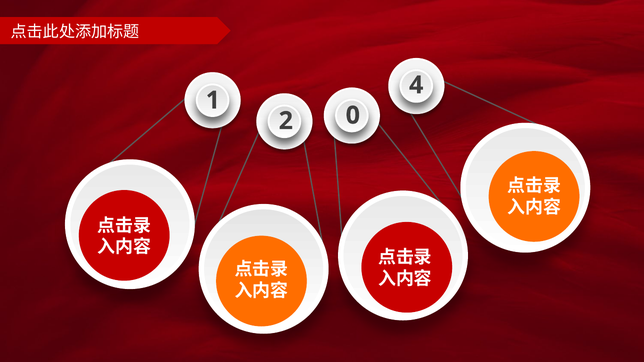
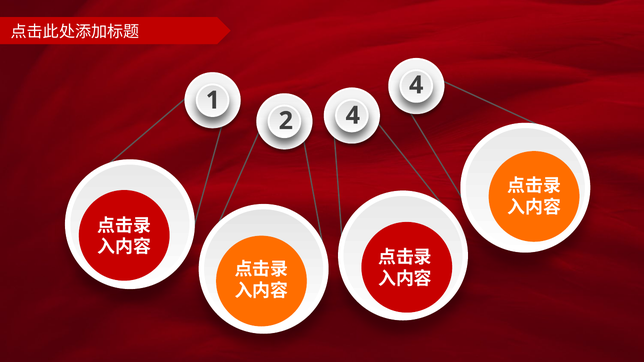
2 0: 0 -> 4 (353, 115)
